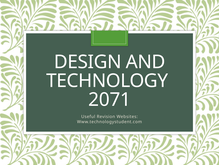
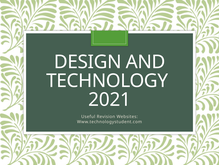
2071: 2071 -> 2021 (110, 99)
